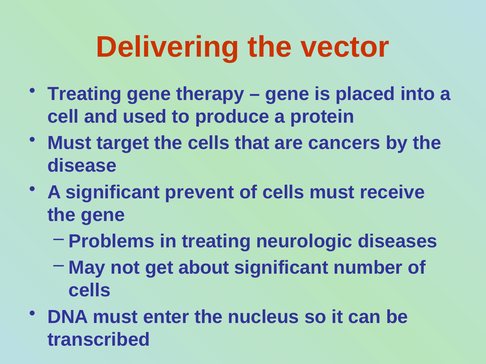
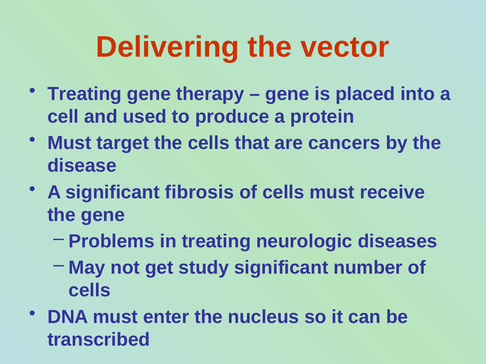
prevent: prevent -> fibrosis (199, 192)
about: about -> study (204, 268)
